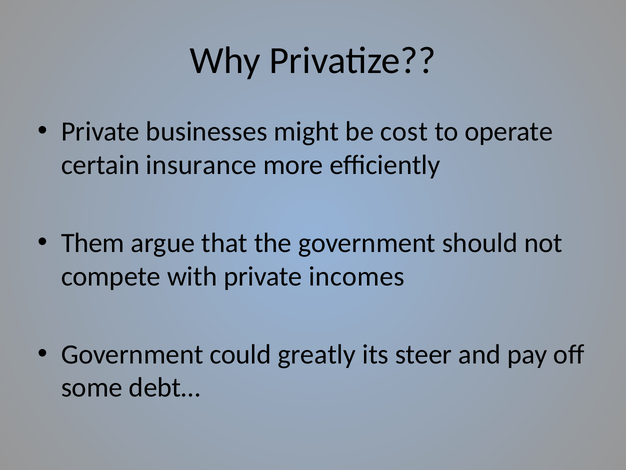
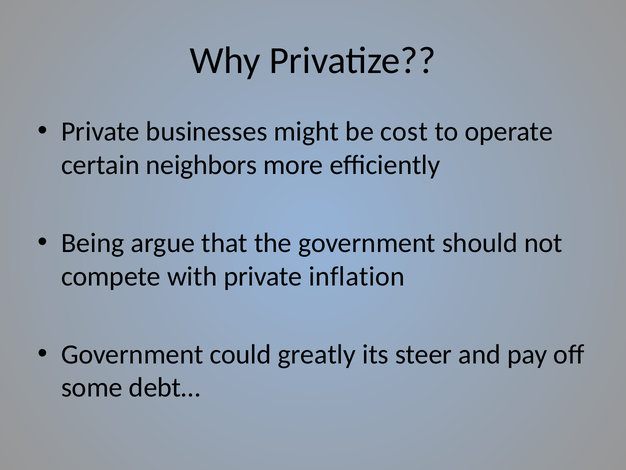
insurance: insurance -> neighbors (201, 165)
Them: Them -> Being (93, 243)
incomes: incomes -> inflation (357, 276)
